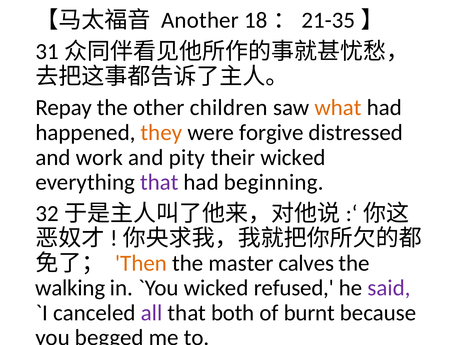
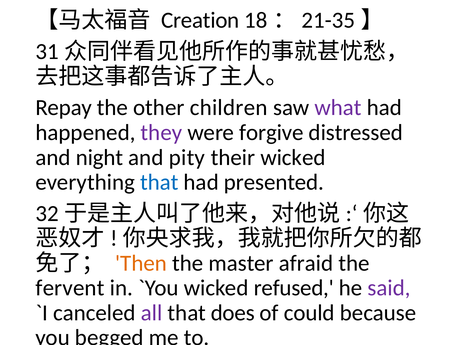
Another: Another -> Creation (200, 20)
what colour: orange -> purple (338, 108)
they colour: orange -> purple (161, 133)
work: work -> night (99, 157)
that colour: purple -> blue (159, 182)
beginning: beginning -> presented (274, 182)
calves: calves -> afraid (306, 263)
walking: walking -> fervent (70, 288)
both: both -> does (233, 313)
burnt: burnt -> could (309, 313)
